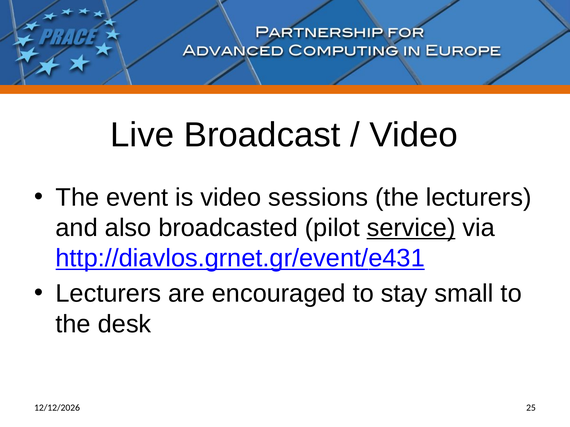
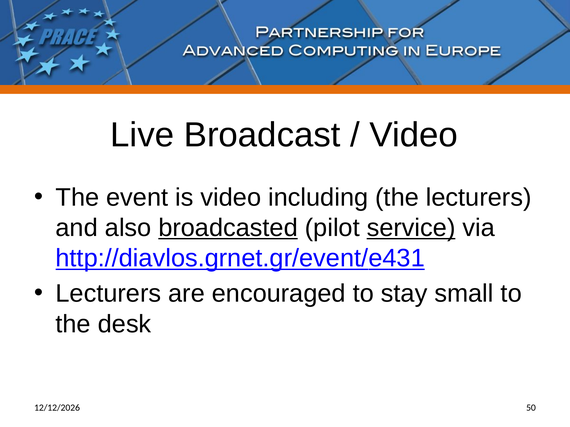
sessions: sessions -> including (318, 198)
broadcasted underline: none -> present (228, 228)
25: 25 -> 50 (531, 408)
